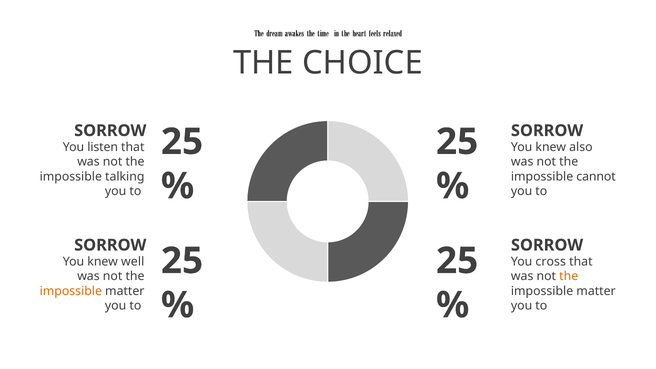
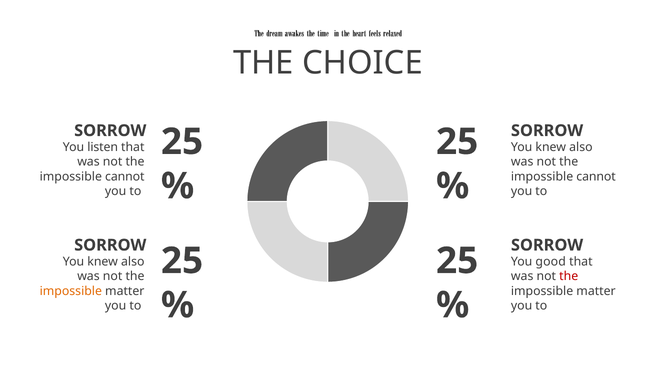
talking: talking -> cannot (125, 177)
well: well -> also (133, 262)
cross: cross -> good (551, 262)
the colour: orange -> red (569, 276)
